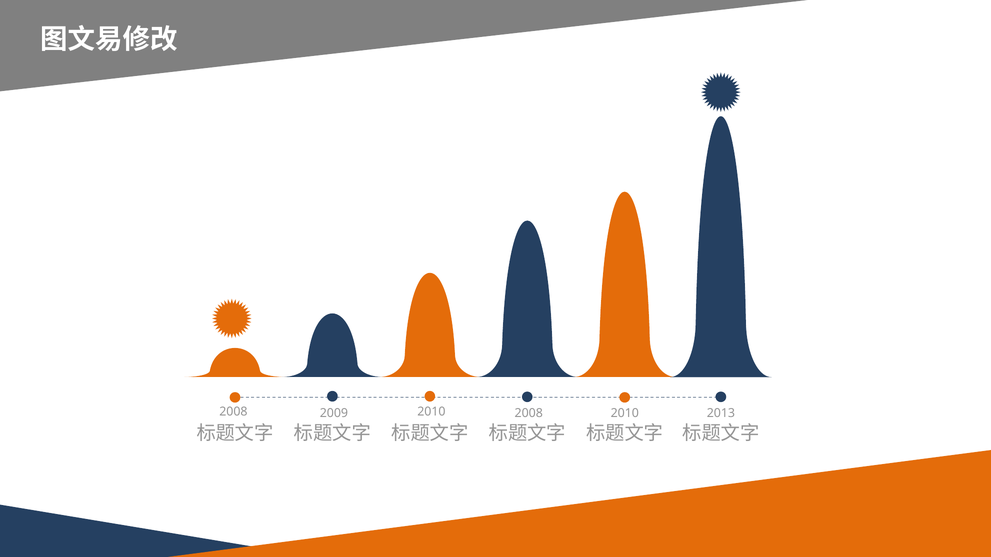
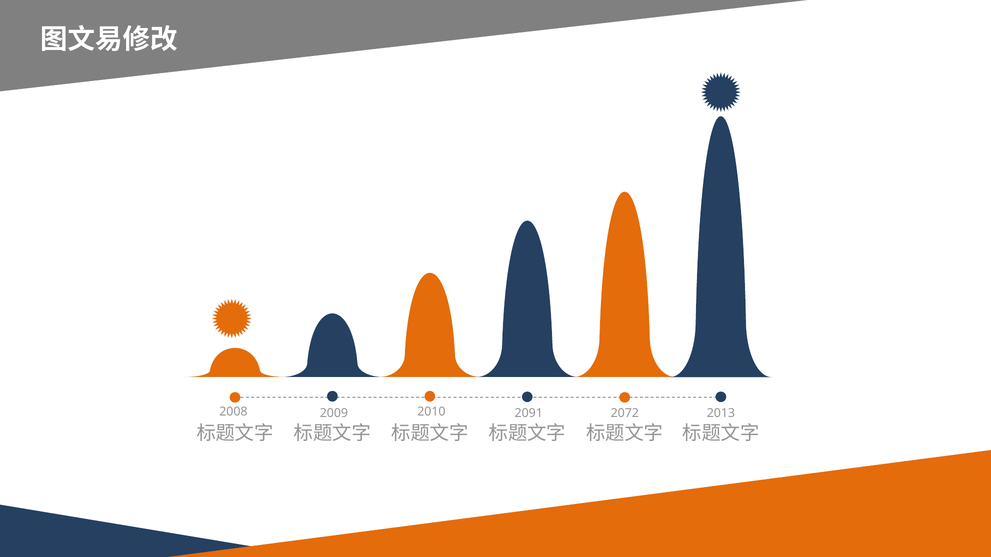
2008: 2008 -> 2091 (529, 413)
2010: 2010 -> 2072 (625, 413)
